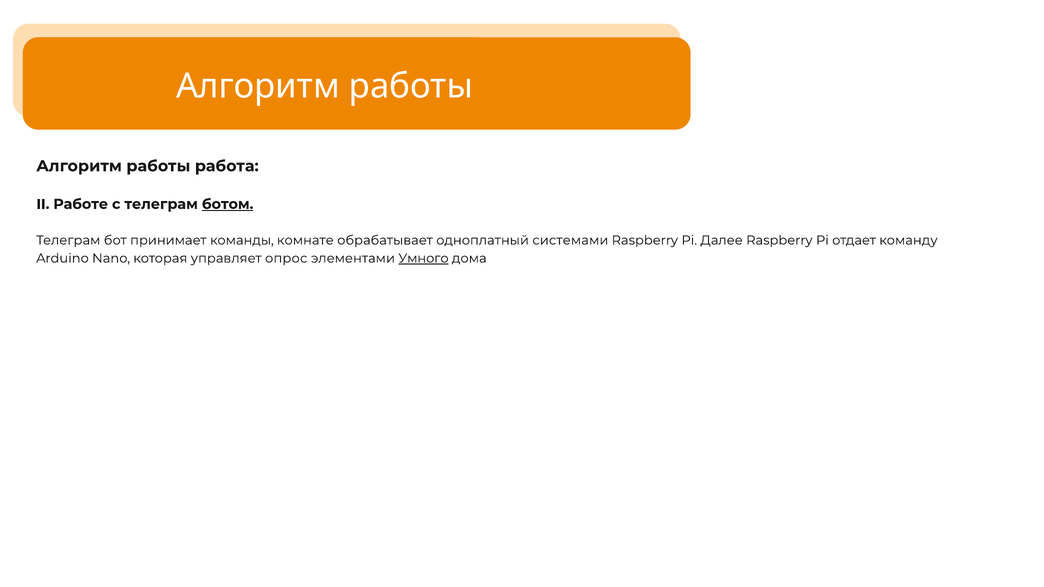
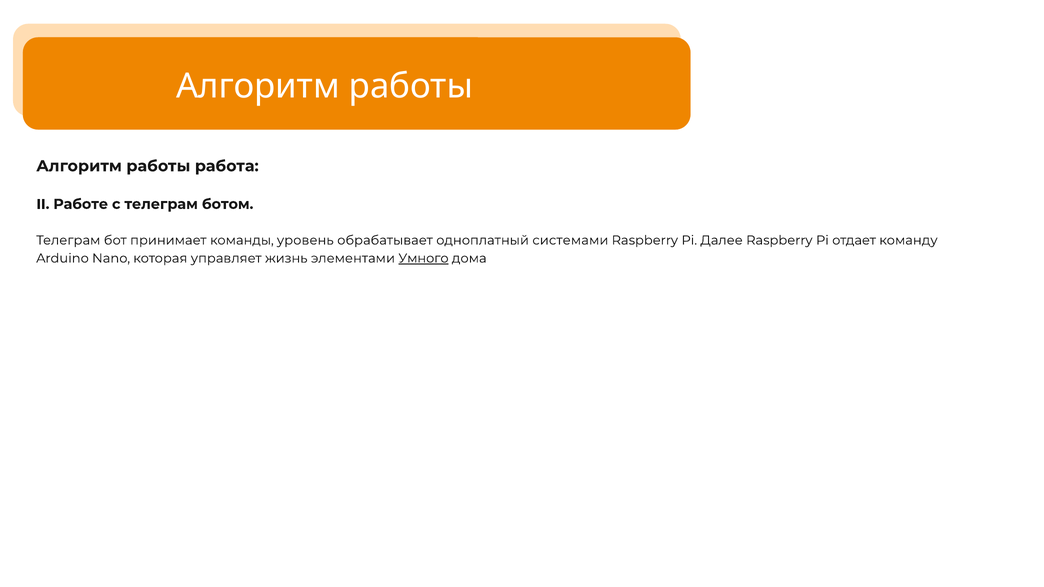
ботом underline: present -> none (228, 204)
комнате: комнате -> уровень (305, 240)
опрос: опрос -> жизнь (286, 258)
